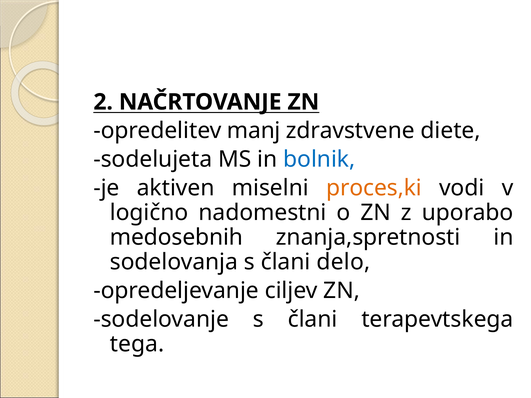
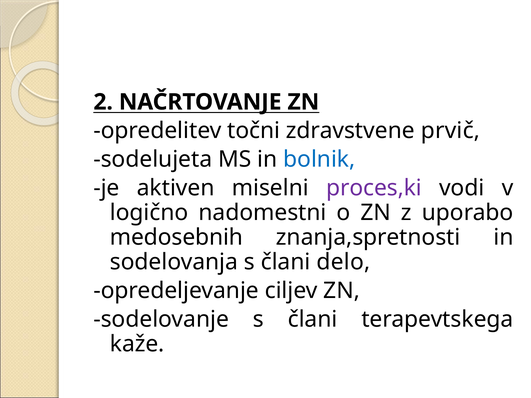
manj: manj -> točni (254, 131)
diete: diete -> prvič (450, 131)
proces,ki colour: orange -> purple (374, 188)
tega: tega -> kaže (137, 344)
